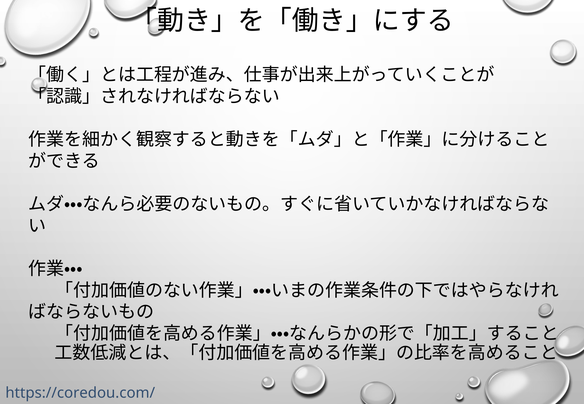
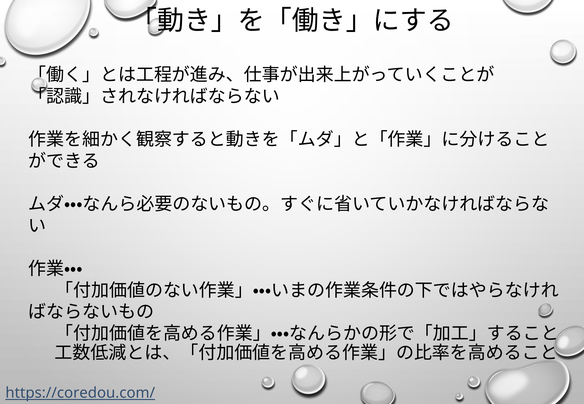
https://coredou.com/ underline: none -> present (80, 393)
